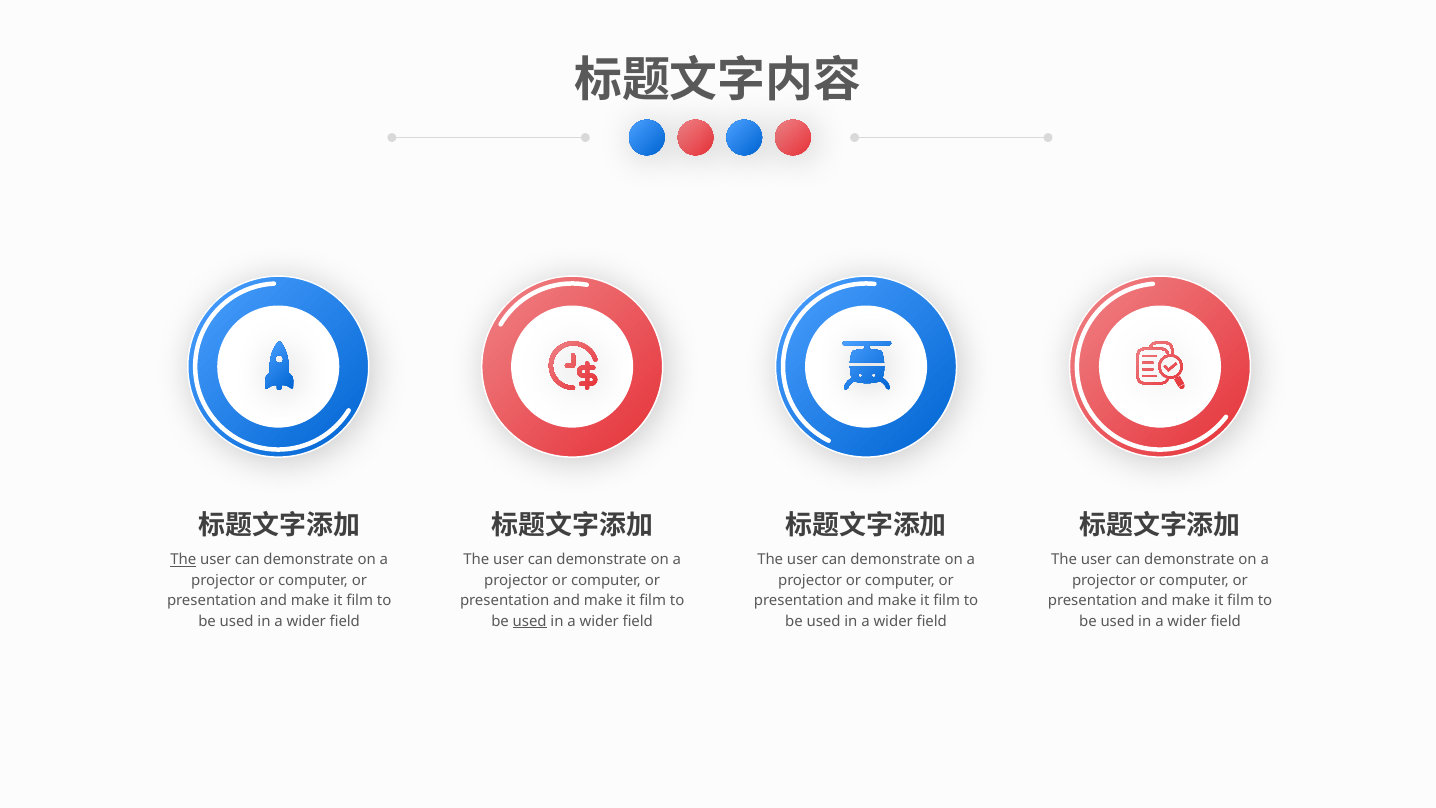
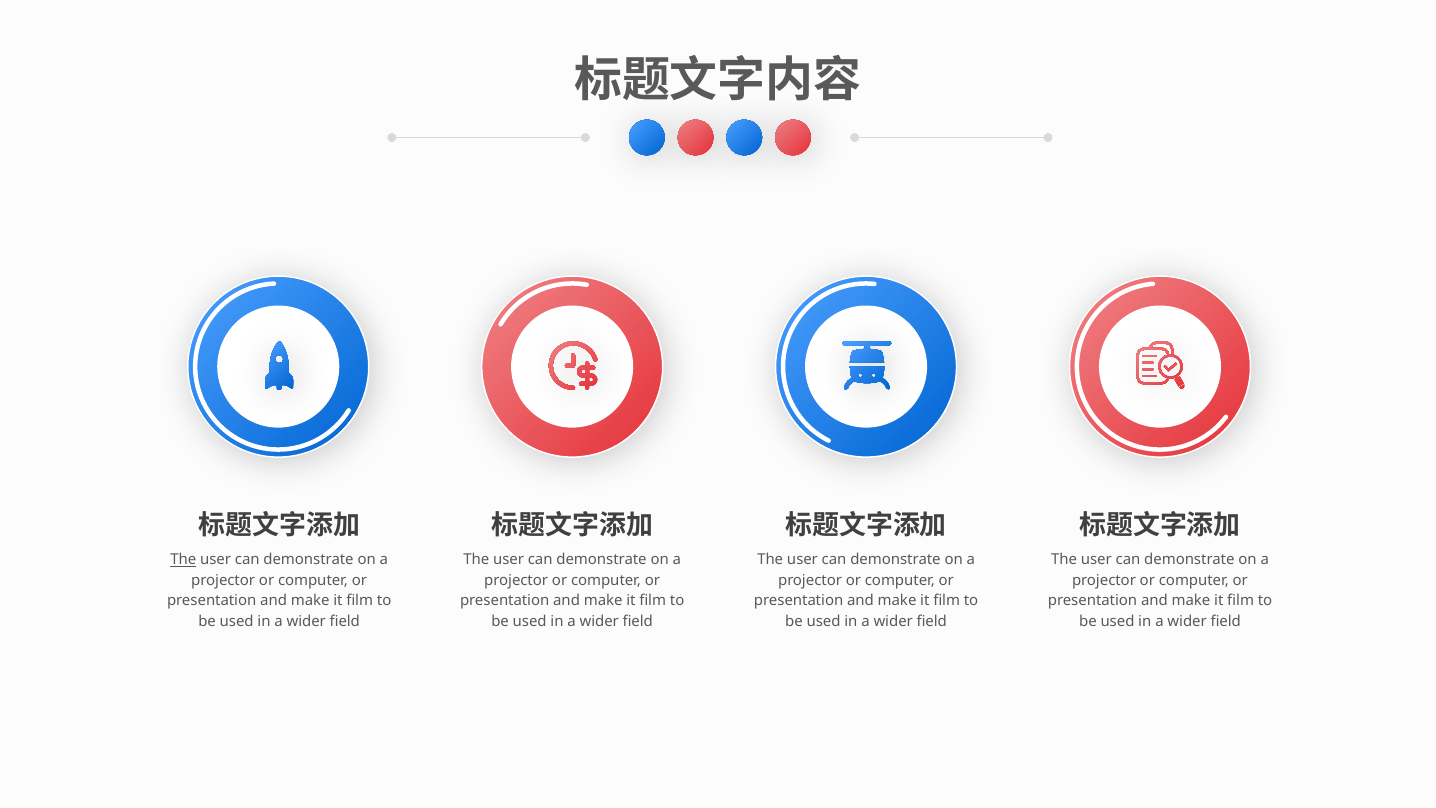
used underline: present -> none (530, 621)
